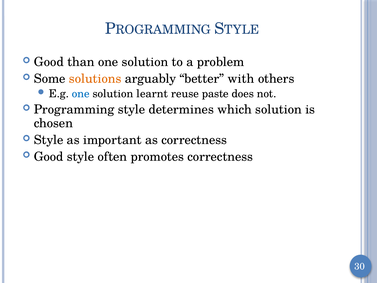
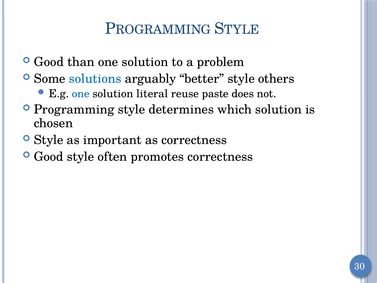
solutions colour: orange -> blue (95, 79)
better with: with -> style (241, 79)
learnt: learnt -> literal (152, 94)
